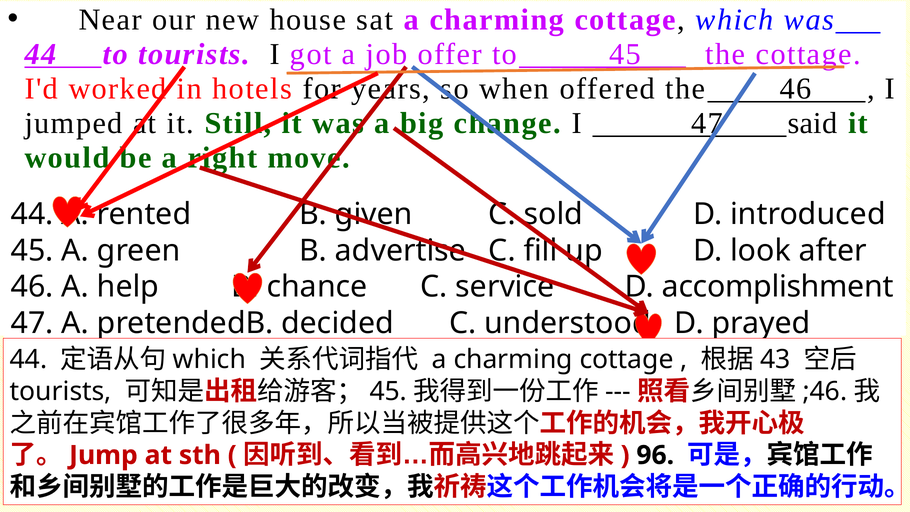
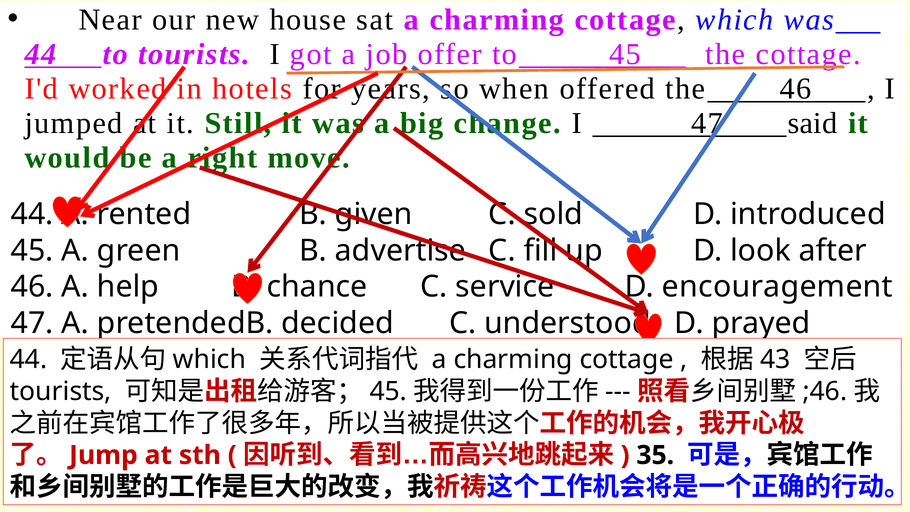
accomplishment: accomplishment -> encouragement (777, 287)
96: 96 -> 35 (655, 455)
